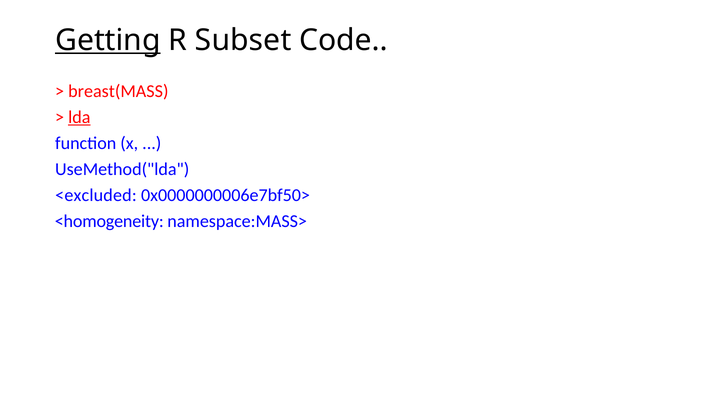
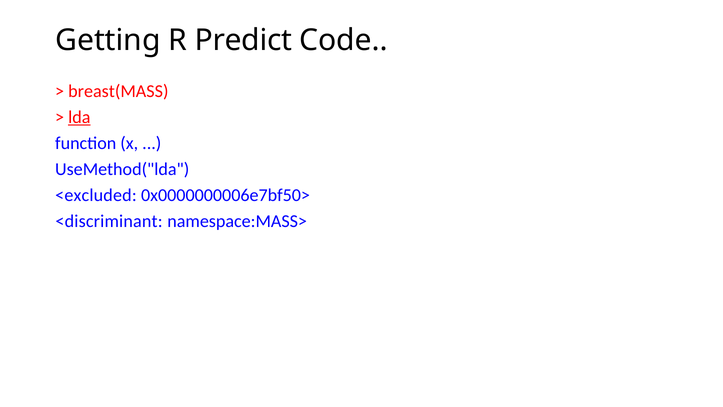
Getting underline: present -> none (108, 40)
Subset: Subset -> Predict (243, 40)
<homogeneity: <homogeneity -> <discriminant (109, 221)
